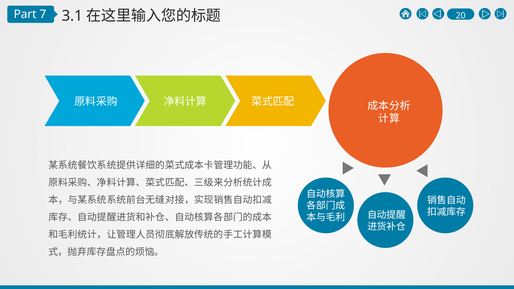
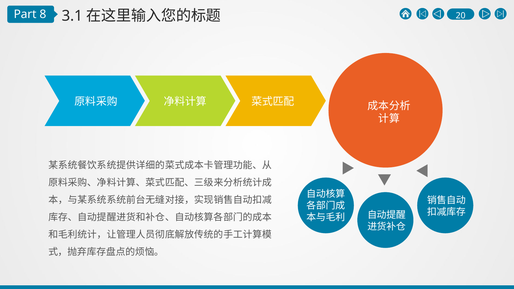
7: 7 -> 8 (43, 14)
